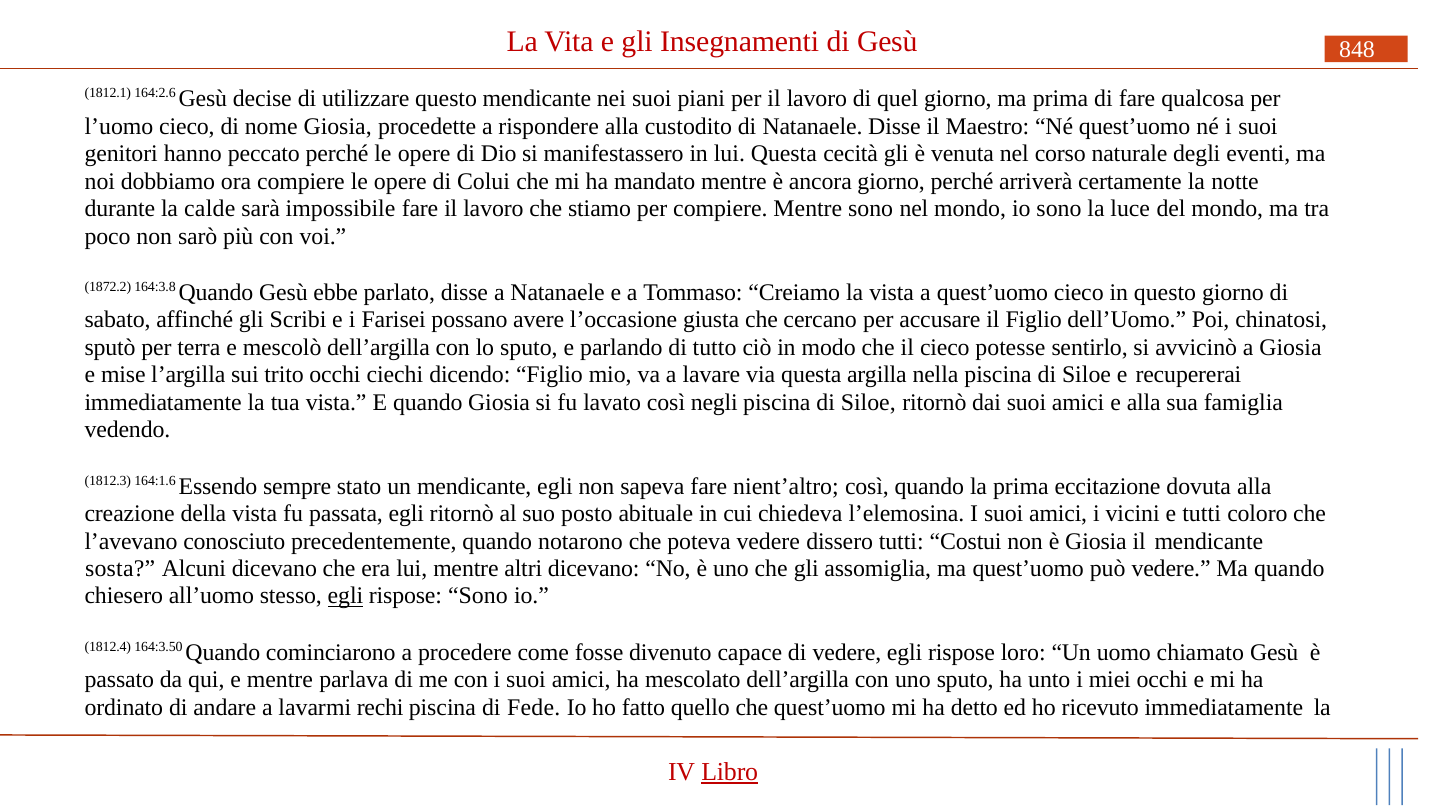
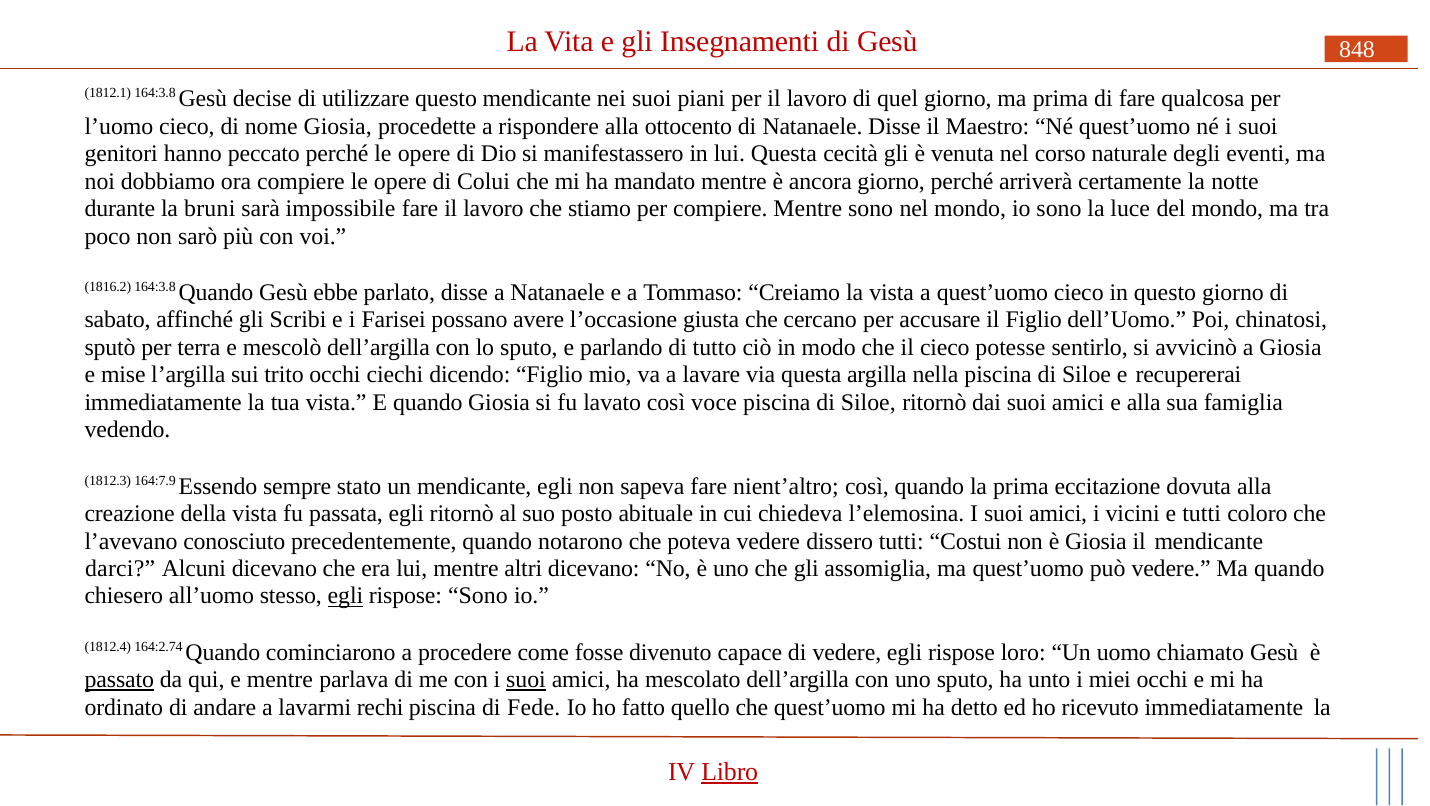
1812.1 164:2.6: 164:2.6 -> 164:3.8 (155, 93)
custodito: custodito -> ottocento (688, 126)
calde: calde -> bruni (210, 209)
1872.2: 1872.2 -> 1816.2 (108, 286)
negli: negli -> voce (714, 402)
164:1.6: 164:1.6 -> 164:7.9 (155, 480)
sosta: sosta -> darci (120, 568)
164:3.50: 164:3.50 -> 164:2.74 (158, 646)
passato underline: none -> present (119, 679)
suoi underline: none -> present (526, 679)
